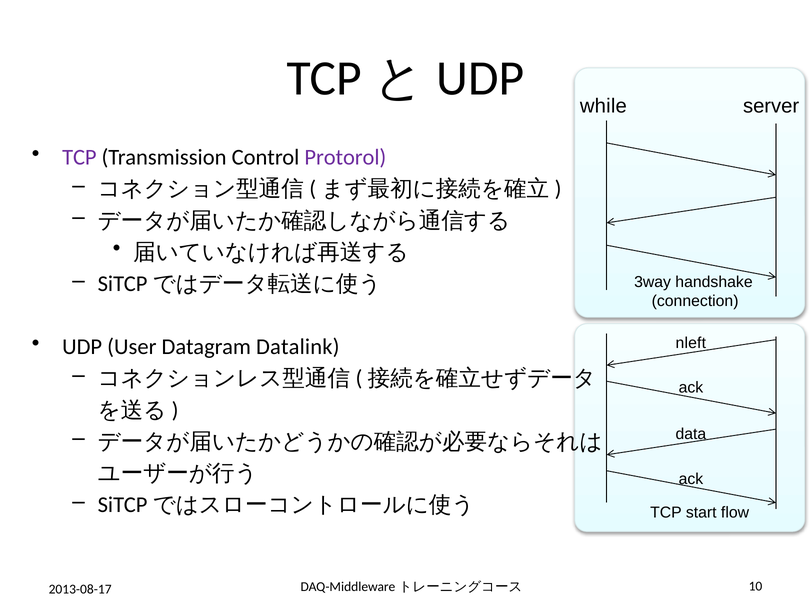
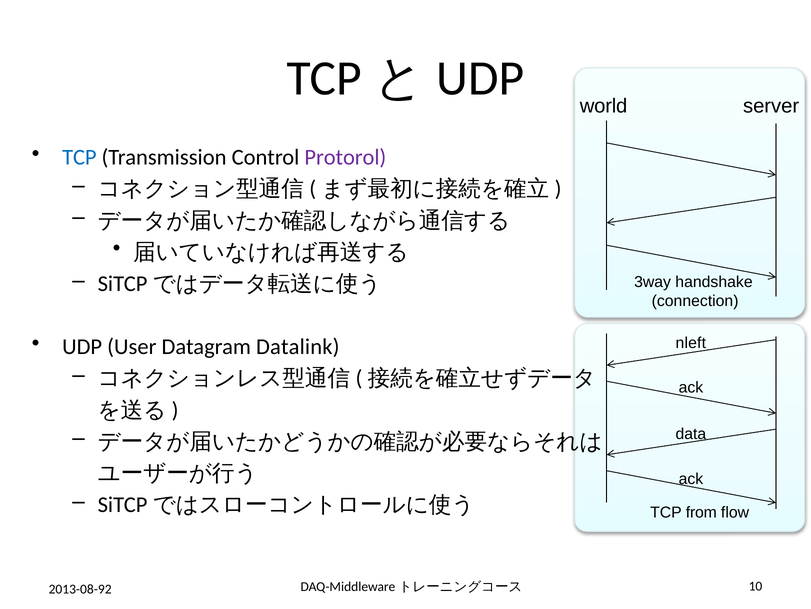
while: while -> world (604, 106)
TCP colour: purple -> blue (79, 157)
start: start -> from (701, 512)
2013-08-17: 2013-08-17 -> 2013-08-92 (80, 589)
